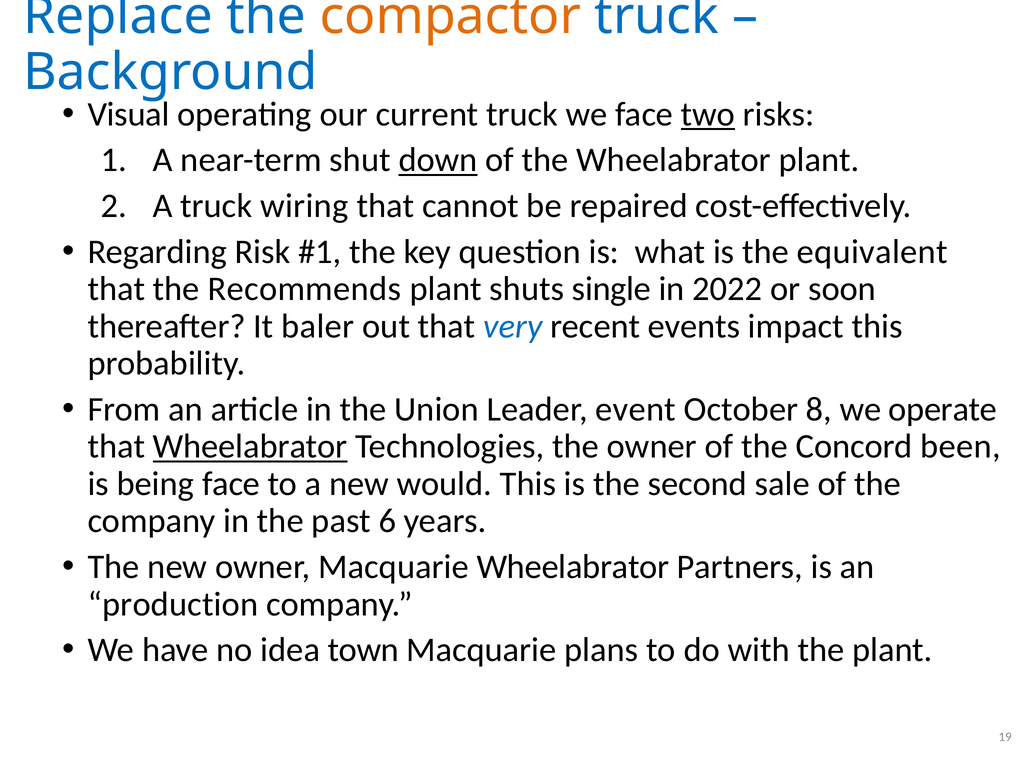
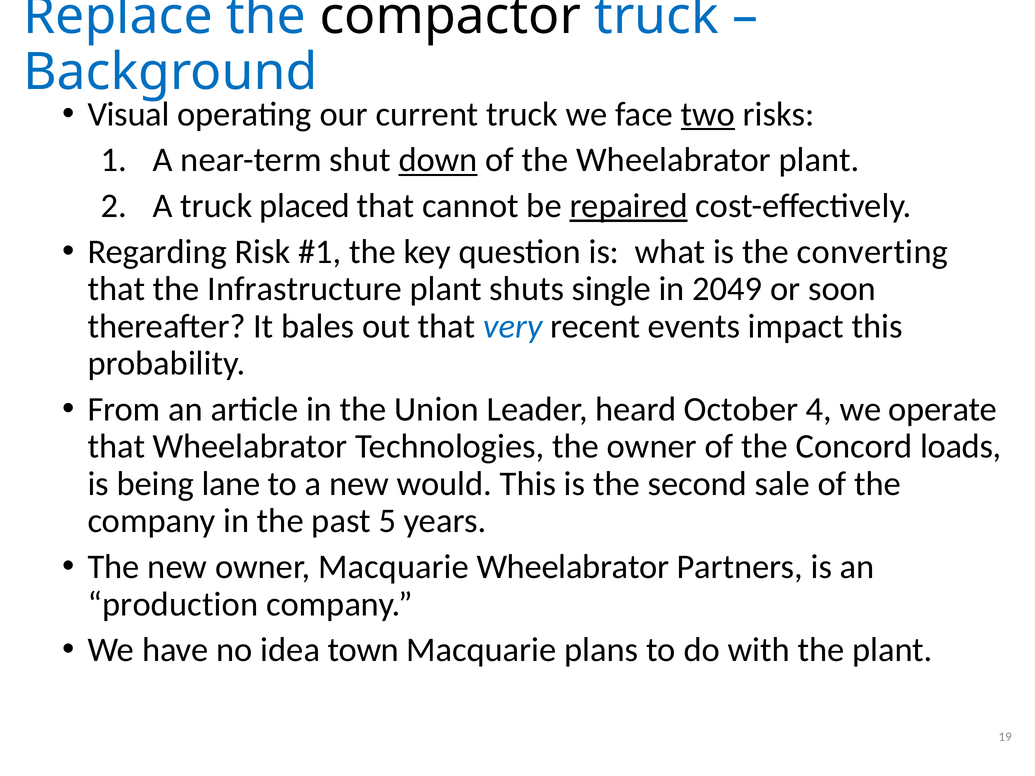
compactor colour: orange -> black (450, 16)
wiring: wiring -> placed (305, 206)
repaired underline: none -> present (629, 206)
equivalent: equivalent -> converting (872, 252)
Recommends: Recommends -> Infrastructure (305, 289)
2022: 2022 -> 2049 (727, 289)
baler: baler -> bales (318, 326)
event: event -> heard (636, 409)
8: 8 -> 4 (819, 409)
Wheelabrator underline: present -> none (250, 447)
been: been -> loads (961, 447)
being face: face -> lane (231, 484)
6: 6 -> 5 (387, 521)
